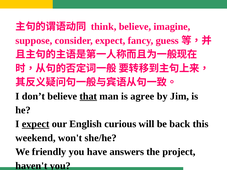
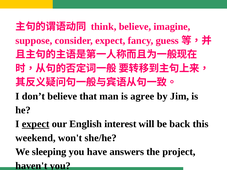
that underline: present -> none (88, 96)
curious: curious -> interest (120, 124)
friendly: friendly -> sleeping (49, 152)
